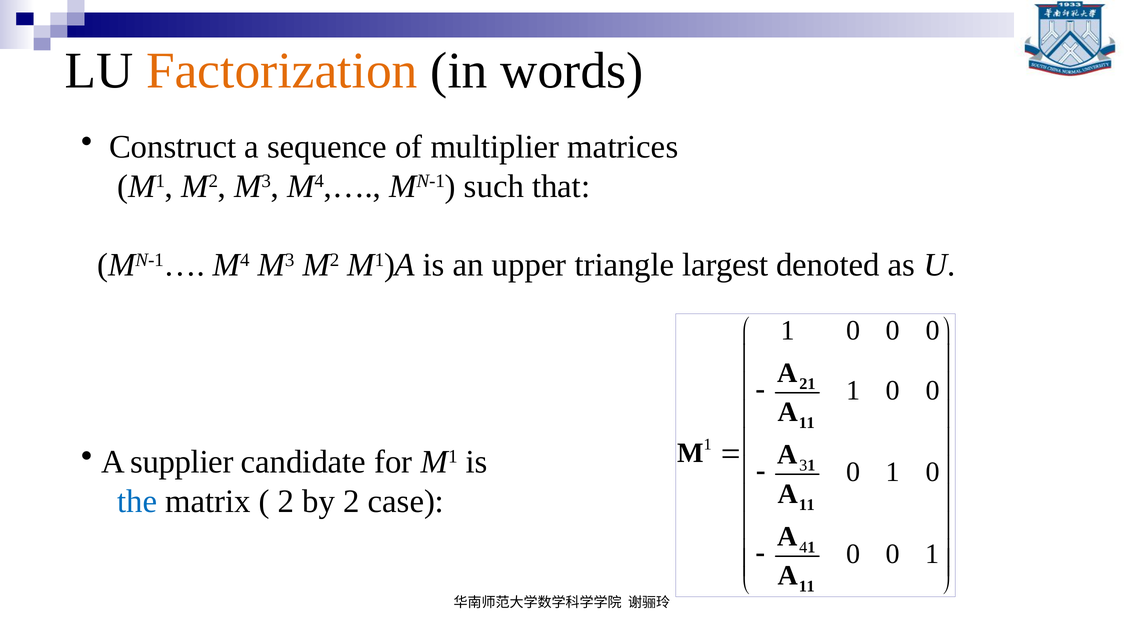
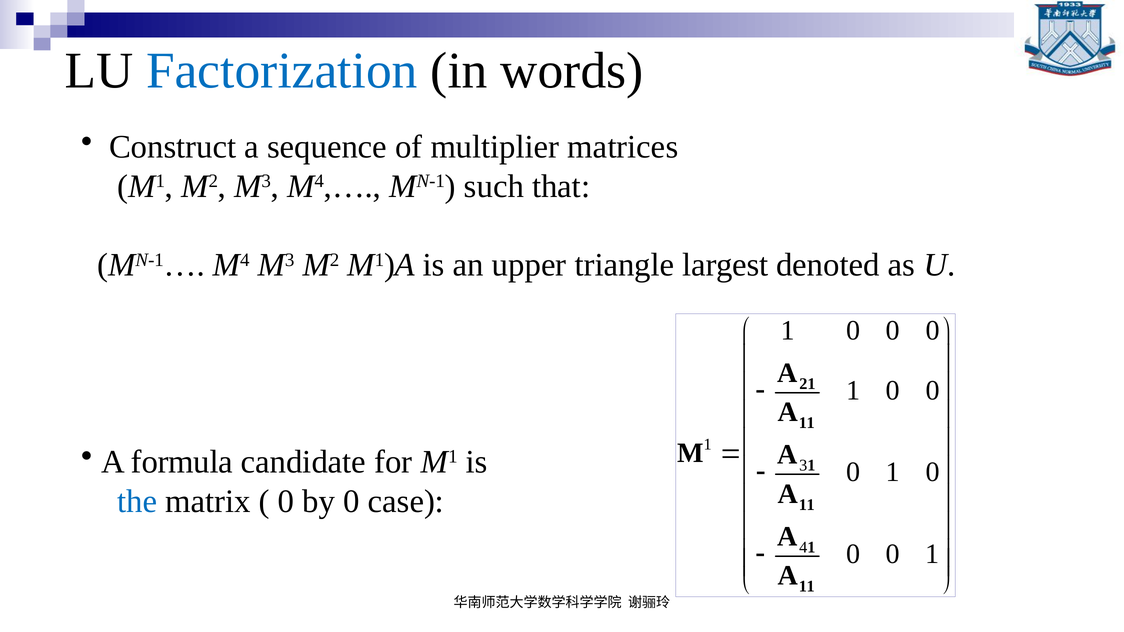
Factorization colour: orange -> blue (282, 71)
supplier: supplier -> formula (182, 462)
2: 2 -> 0 (286, 501)
by 2: 2 -> 0 (352, 501)
